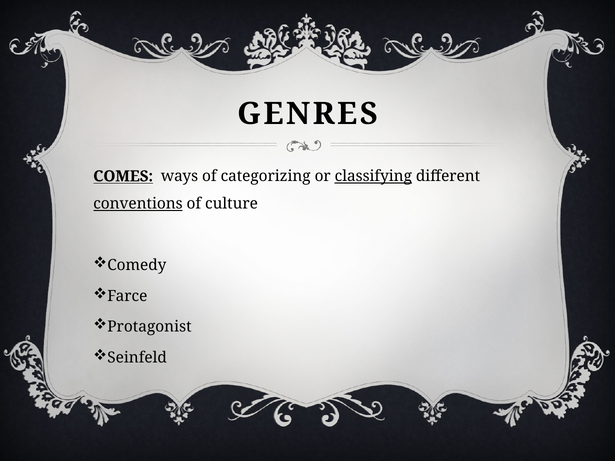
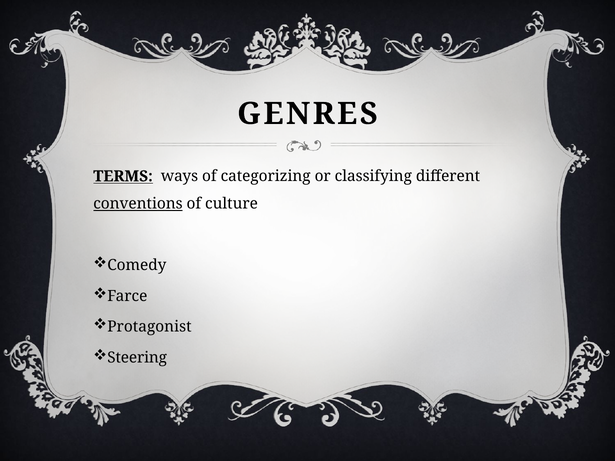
COMES: COMES -> TERMS (123, 176)
classifying underline: present -> none (373, 176)
Seinfeld: Seinfeld -> Steering (137, 358)
